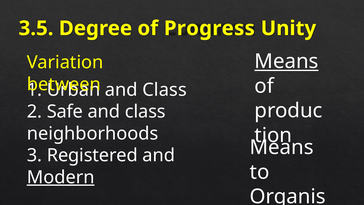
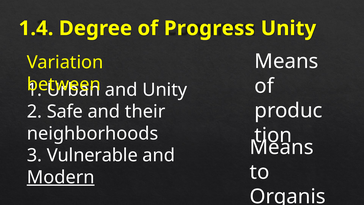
3.5: 3.5 -> 1.4 (36, 28)
Means underline: present -> none (286, 61)
Class: Class -> Unity (165, 90)
class: class -> their (145, 112)
Registered: Registered -> Vulnerable (92, 155)
